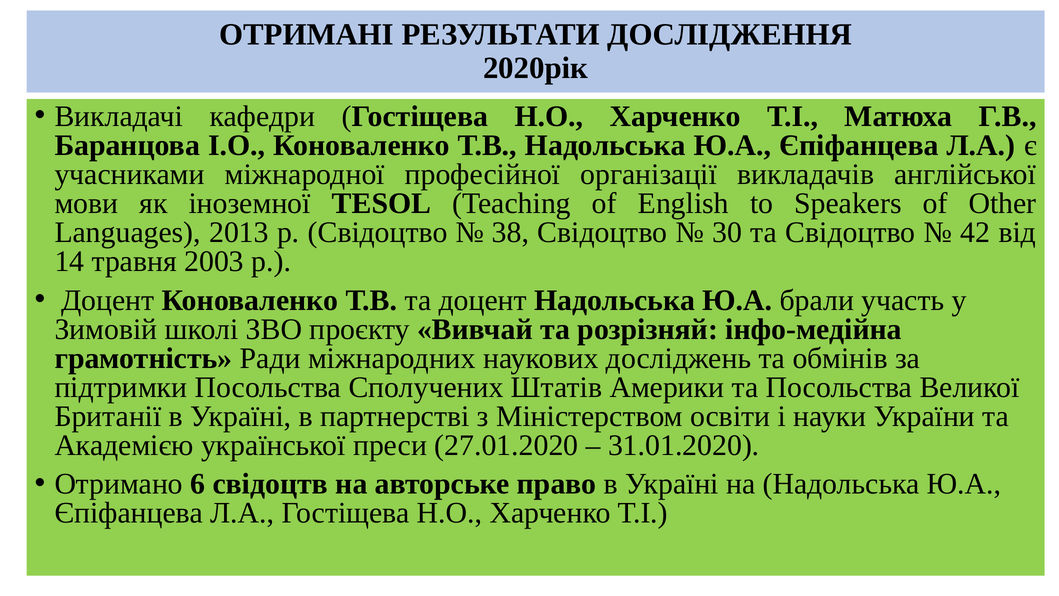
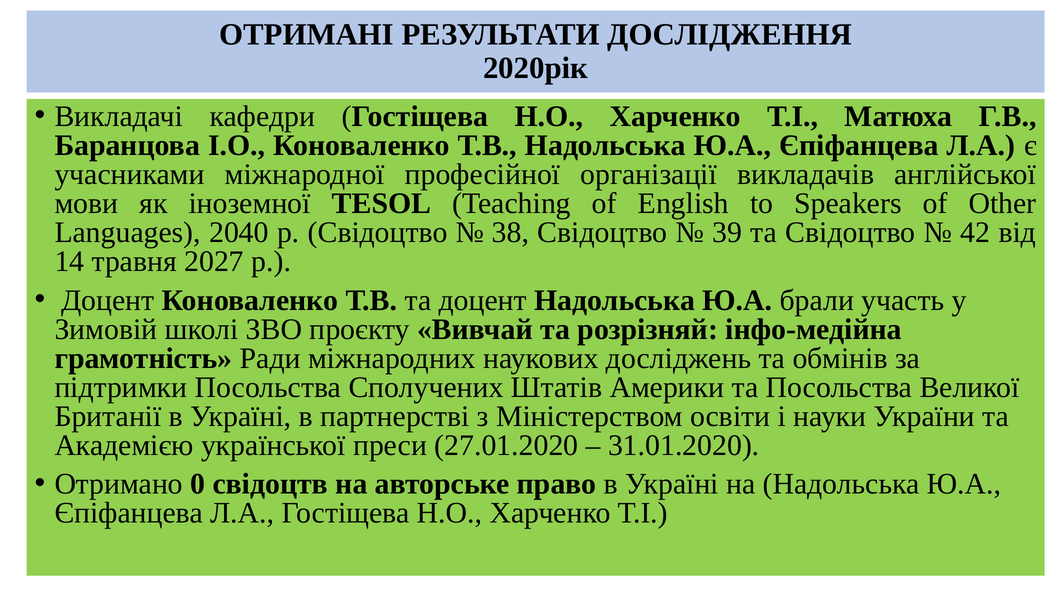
2013: 2013 -> 2040 (239, 232)
30: 30 -> 39 (727, 232)
2003: 2003 -> 2027 (214, 261)
6: 6 -> 0 (198, 484)
